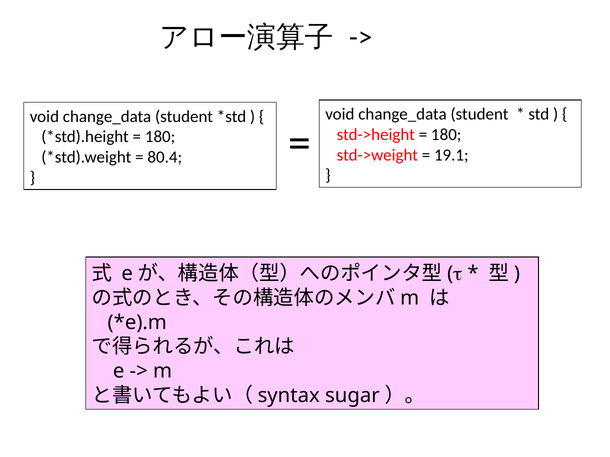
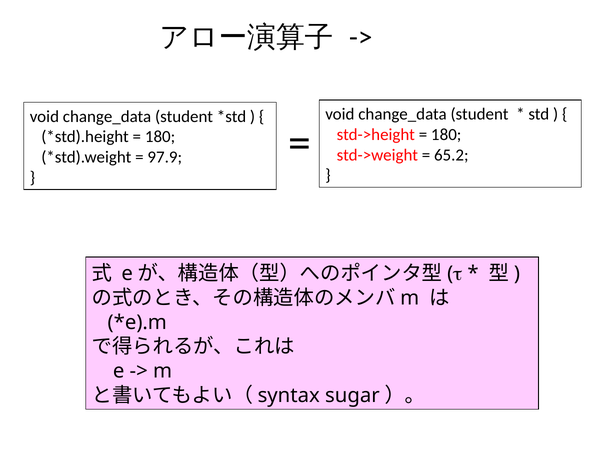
19.1: 19.1 -> 65.2 (451, 155)
80.4: 80.4 -> 97.9 (165, 157)
